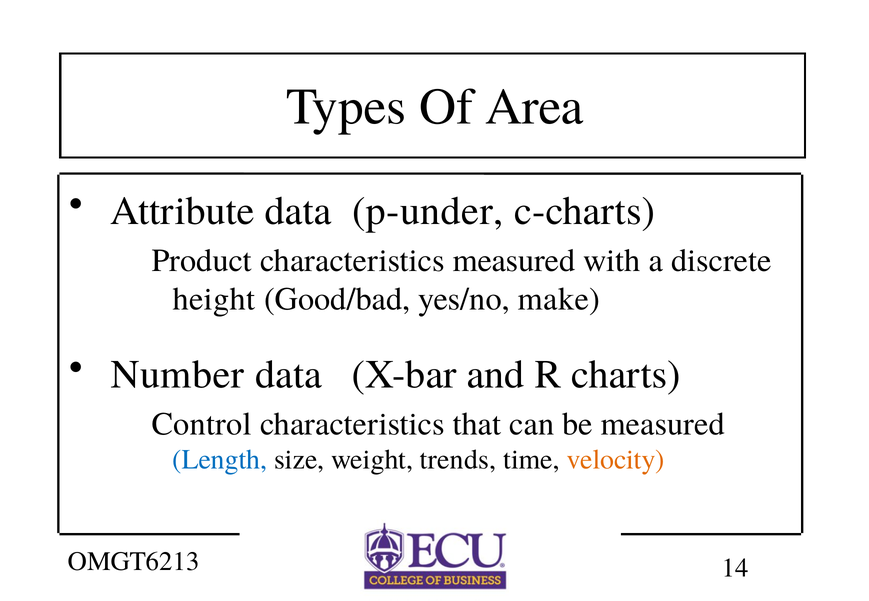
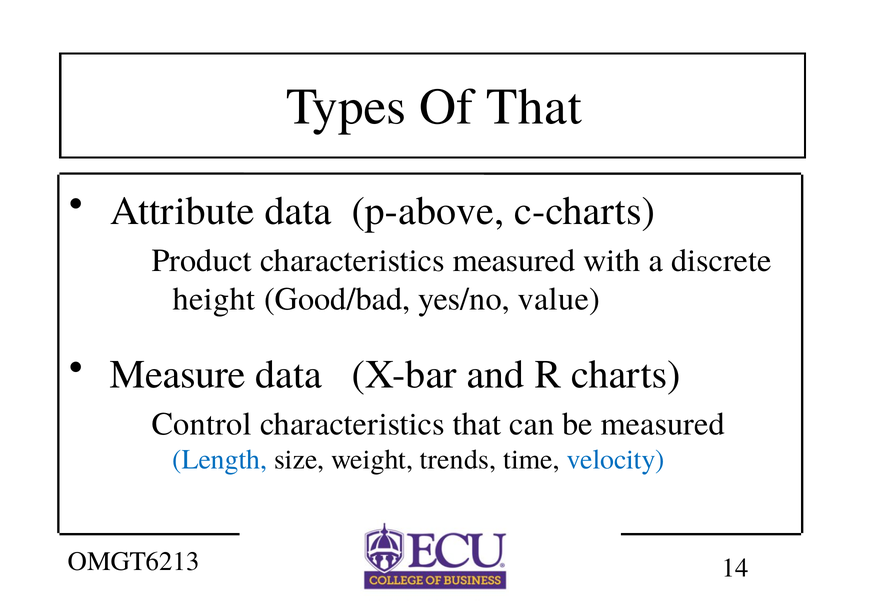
Of Area: Area -> That (534, 107)
p-under: p-under -> p-above (428, 211)
make: make -> value (559, 300)
Number: Number -> Measure (178, 375)
velocity colour: orange -> blue (616, 460)
